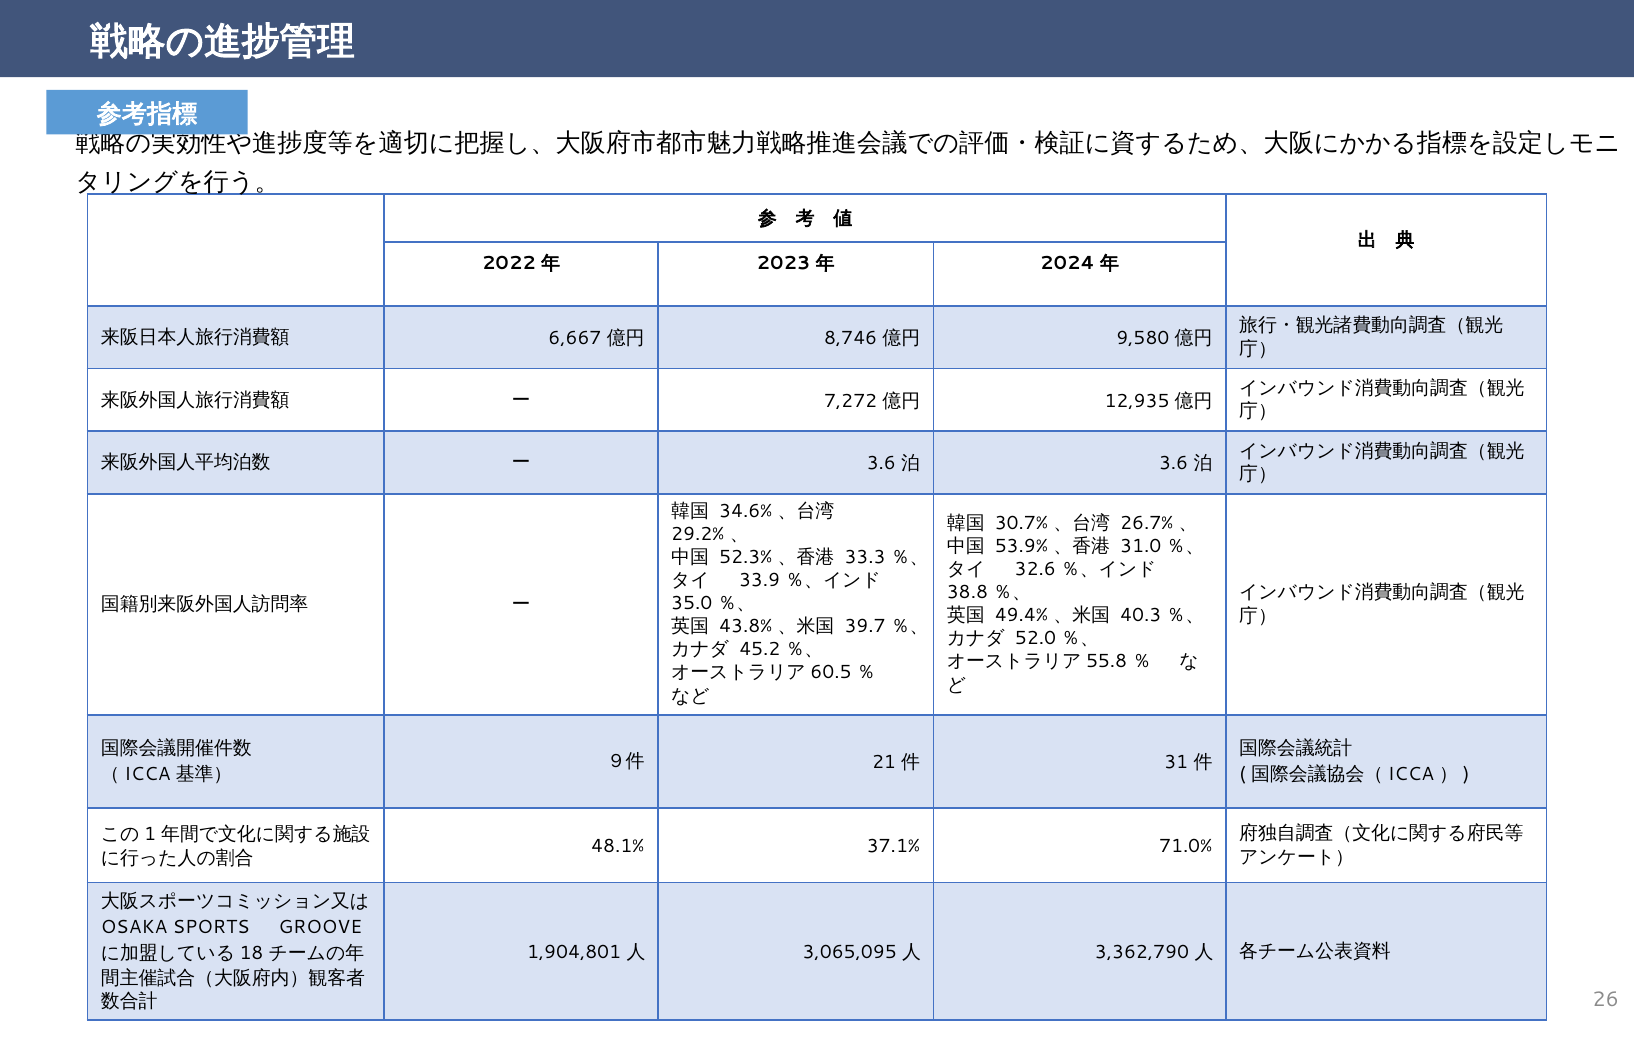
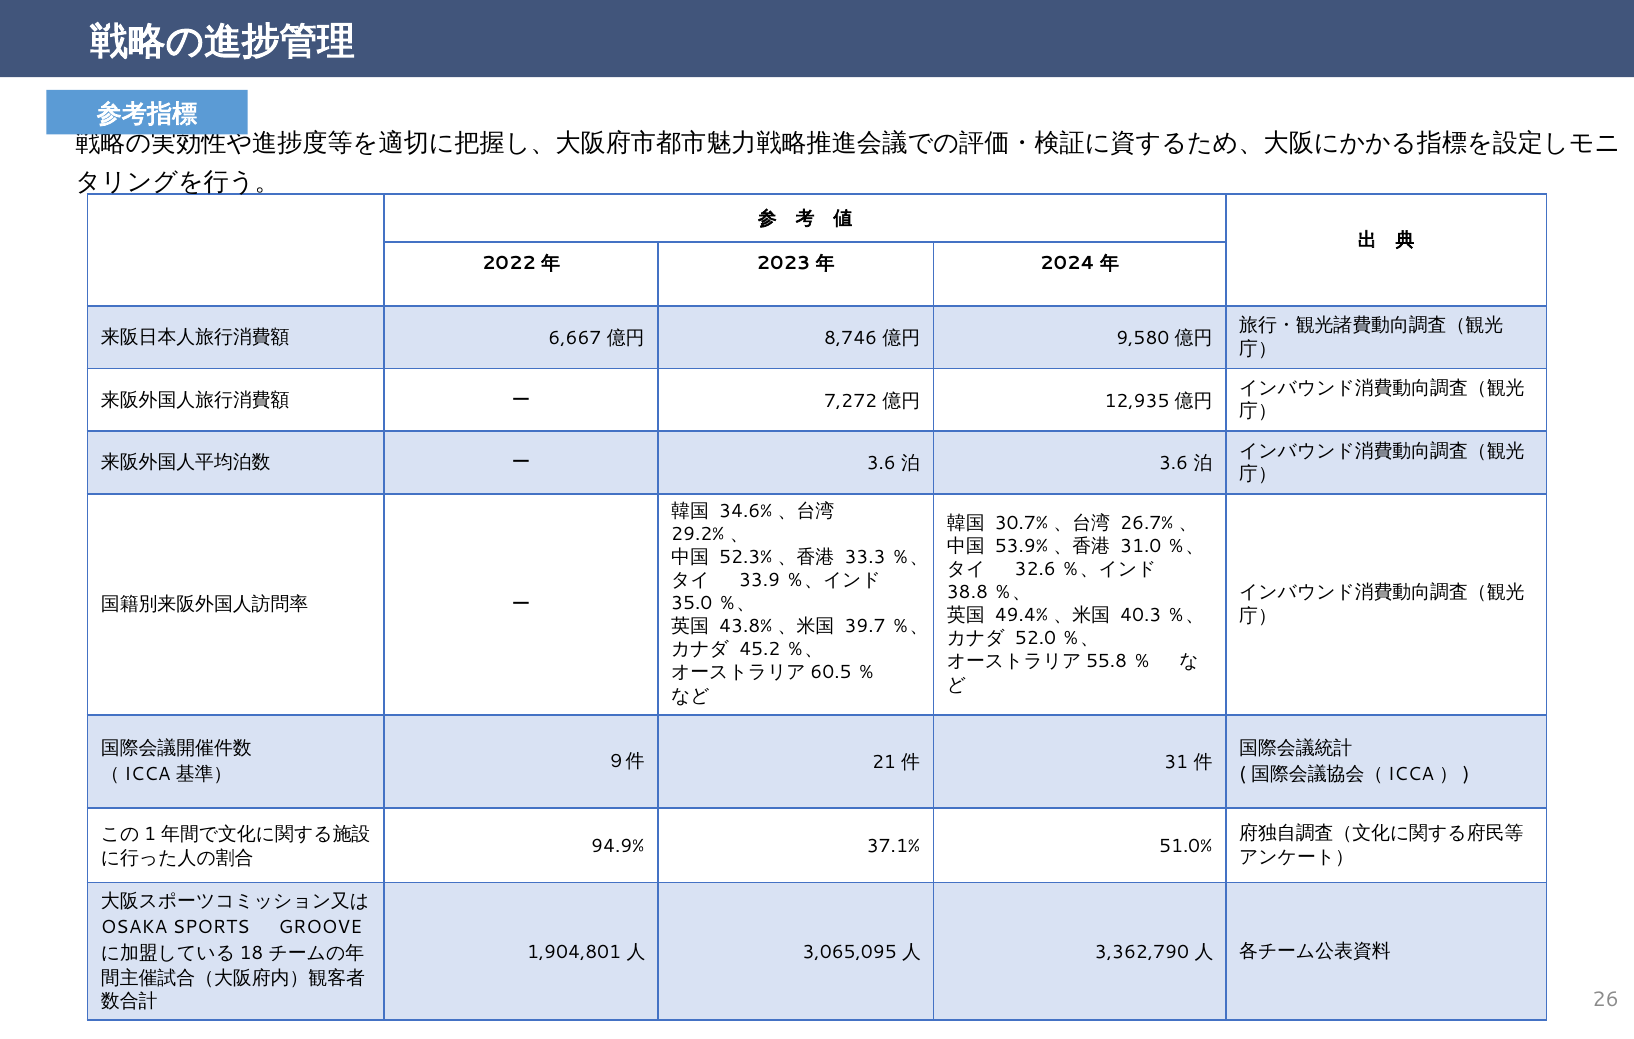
48.1%: 48.1% -> 94.9% (618, 847)
71.0%: 71.0% -> 51.0% (1186, 847)
